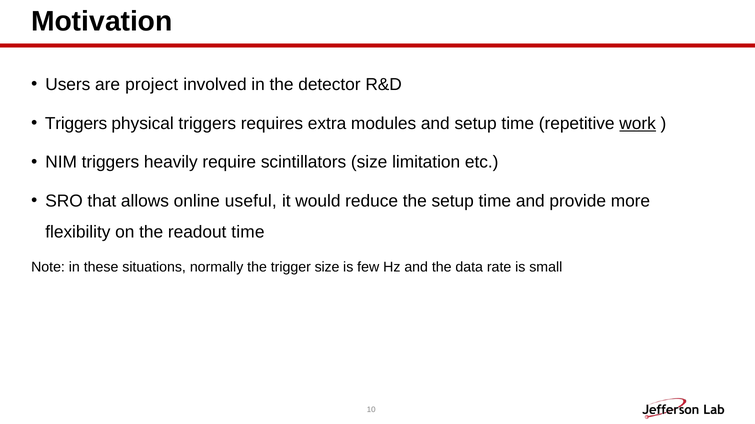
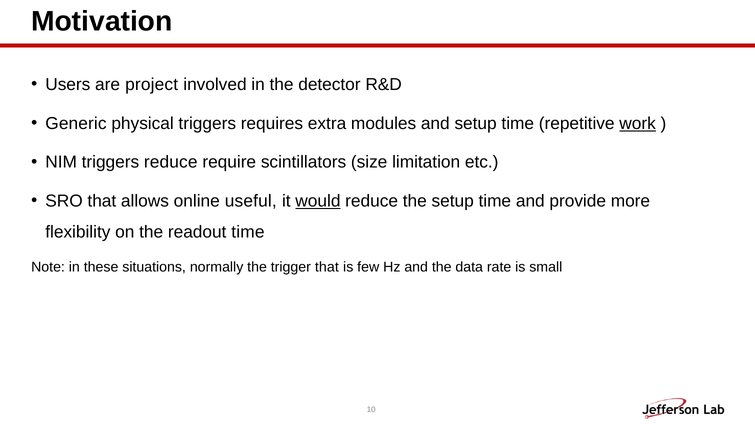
Triggers: Triggers -> Generic (76, 124)
triggers heavily: heavily -> reduce (171, 163)
would underline: none -> present (318, 201)
trigger size: size -> that (327, 268)
